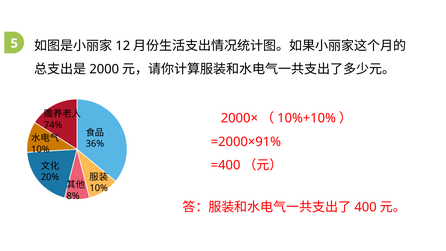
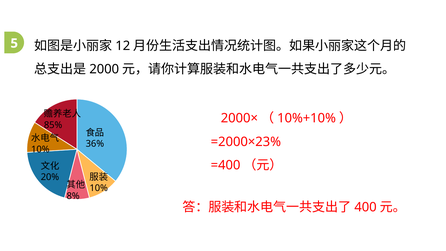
74%: 74% -> 85% (53, 125)
=2000×91%: =2000×91% -> =2000×23% (246, 142)
